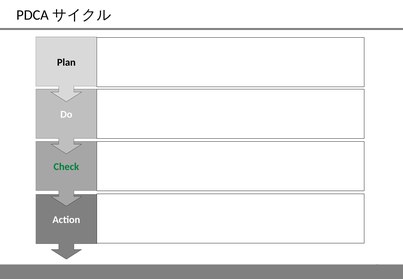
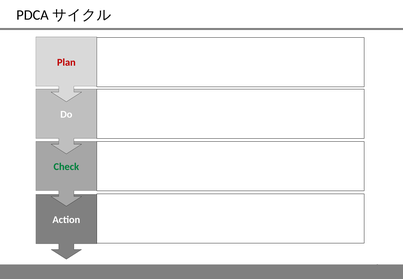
Plan colour: black -> red (66, 62)
